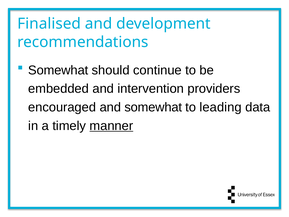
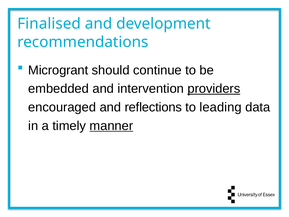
Somewhat: Somewhat -> Microgrant (58, 70)
providers underline: none -> present (214, 89)
and somewhat: somewhat -> reflections (153, 107)
